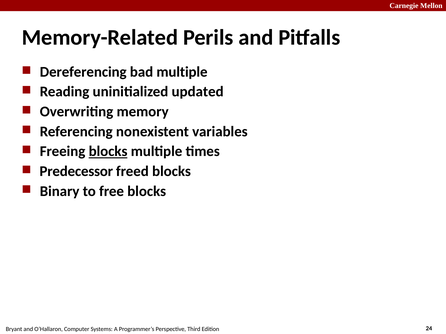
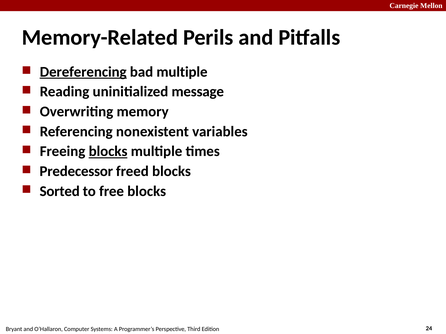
Dereferencing underline: none -> present (83, 72)
updated: updated -> message (198, 92)
Binary: Binary -> Sorted (60, 191)
